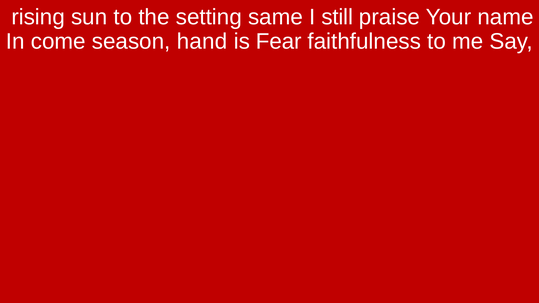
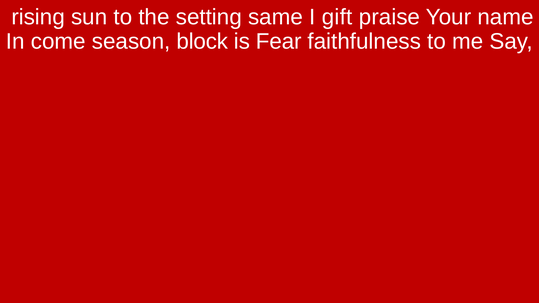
still: still -> gift (337, 17)
hand: hand -> block (202, 41)
